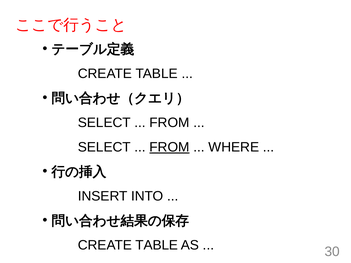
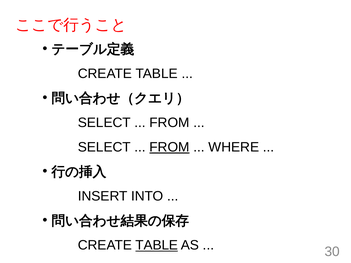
TABLE underline: none -> present (157, 245)
